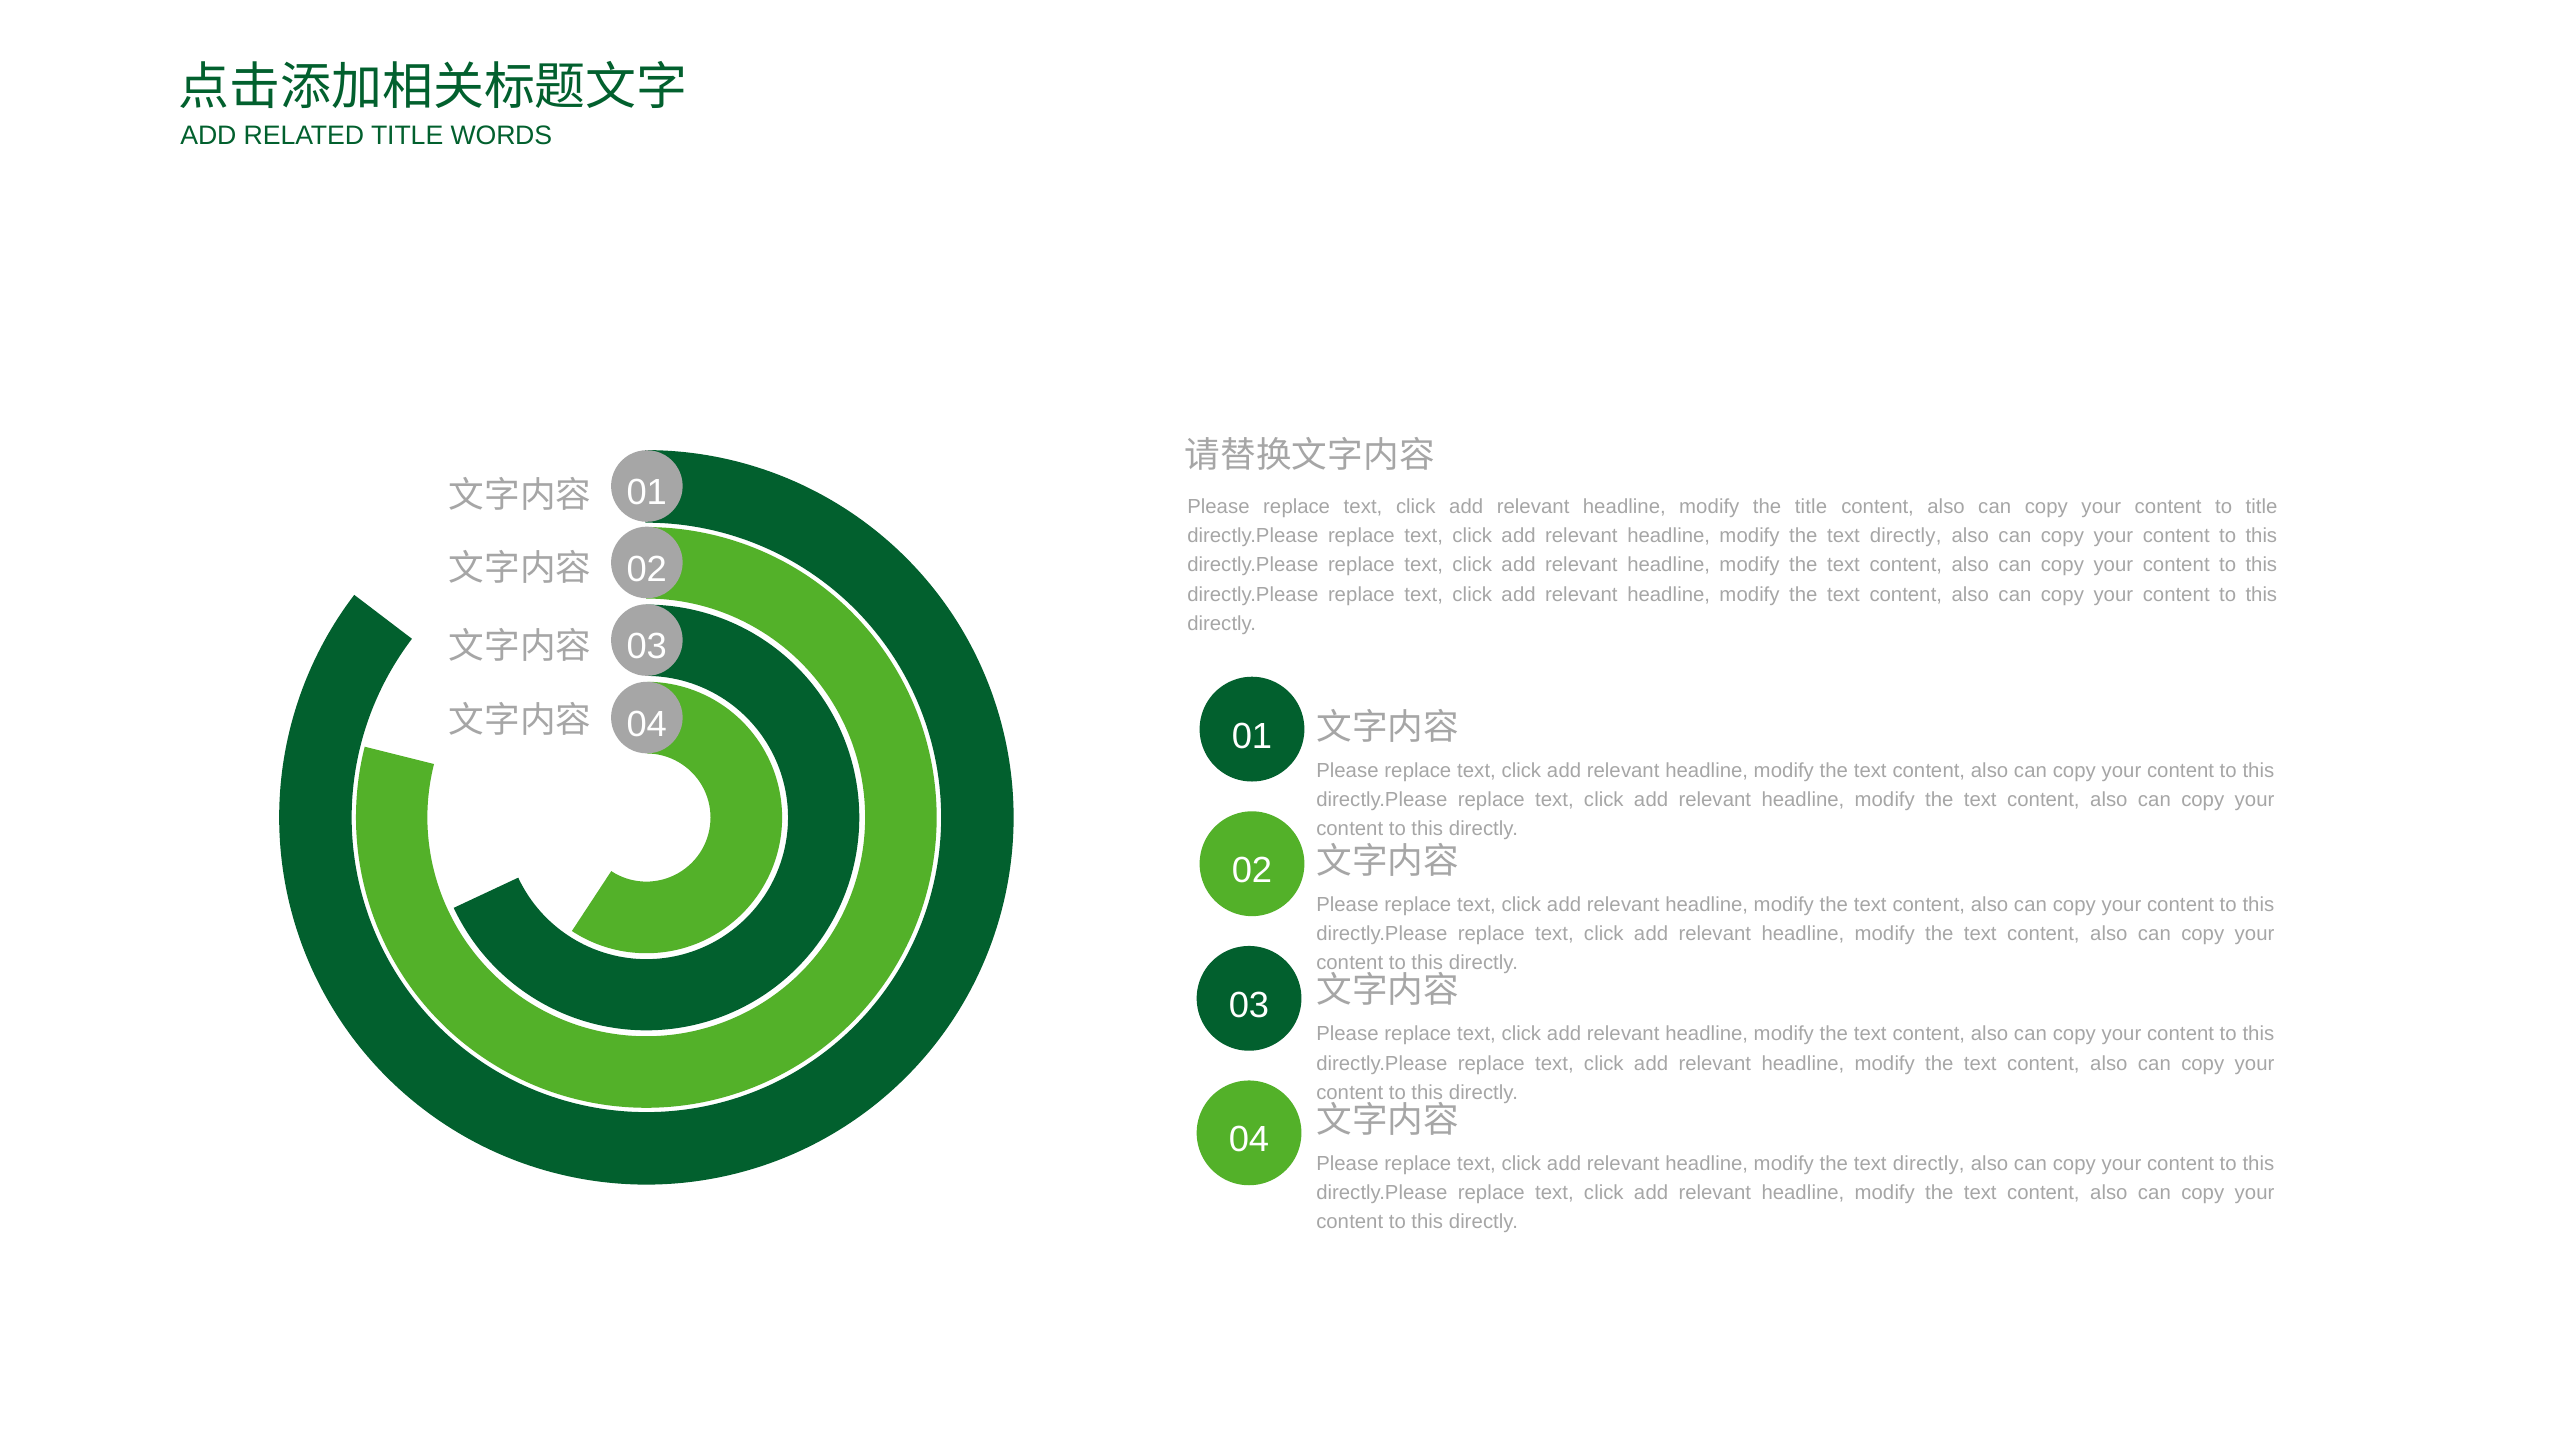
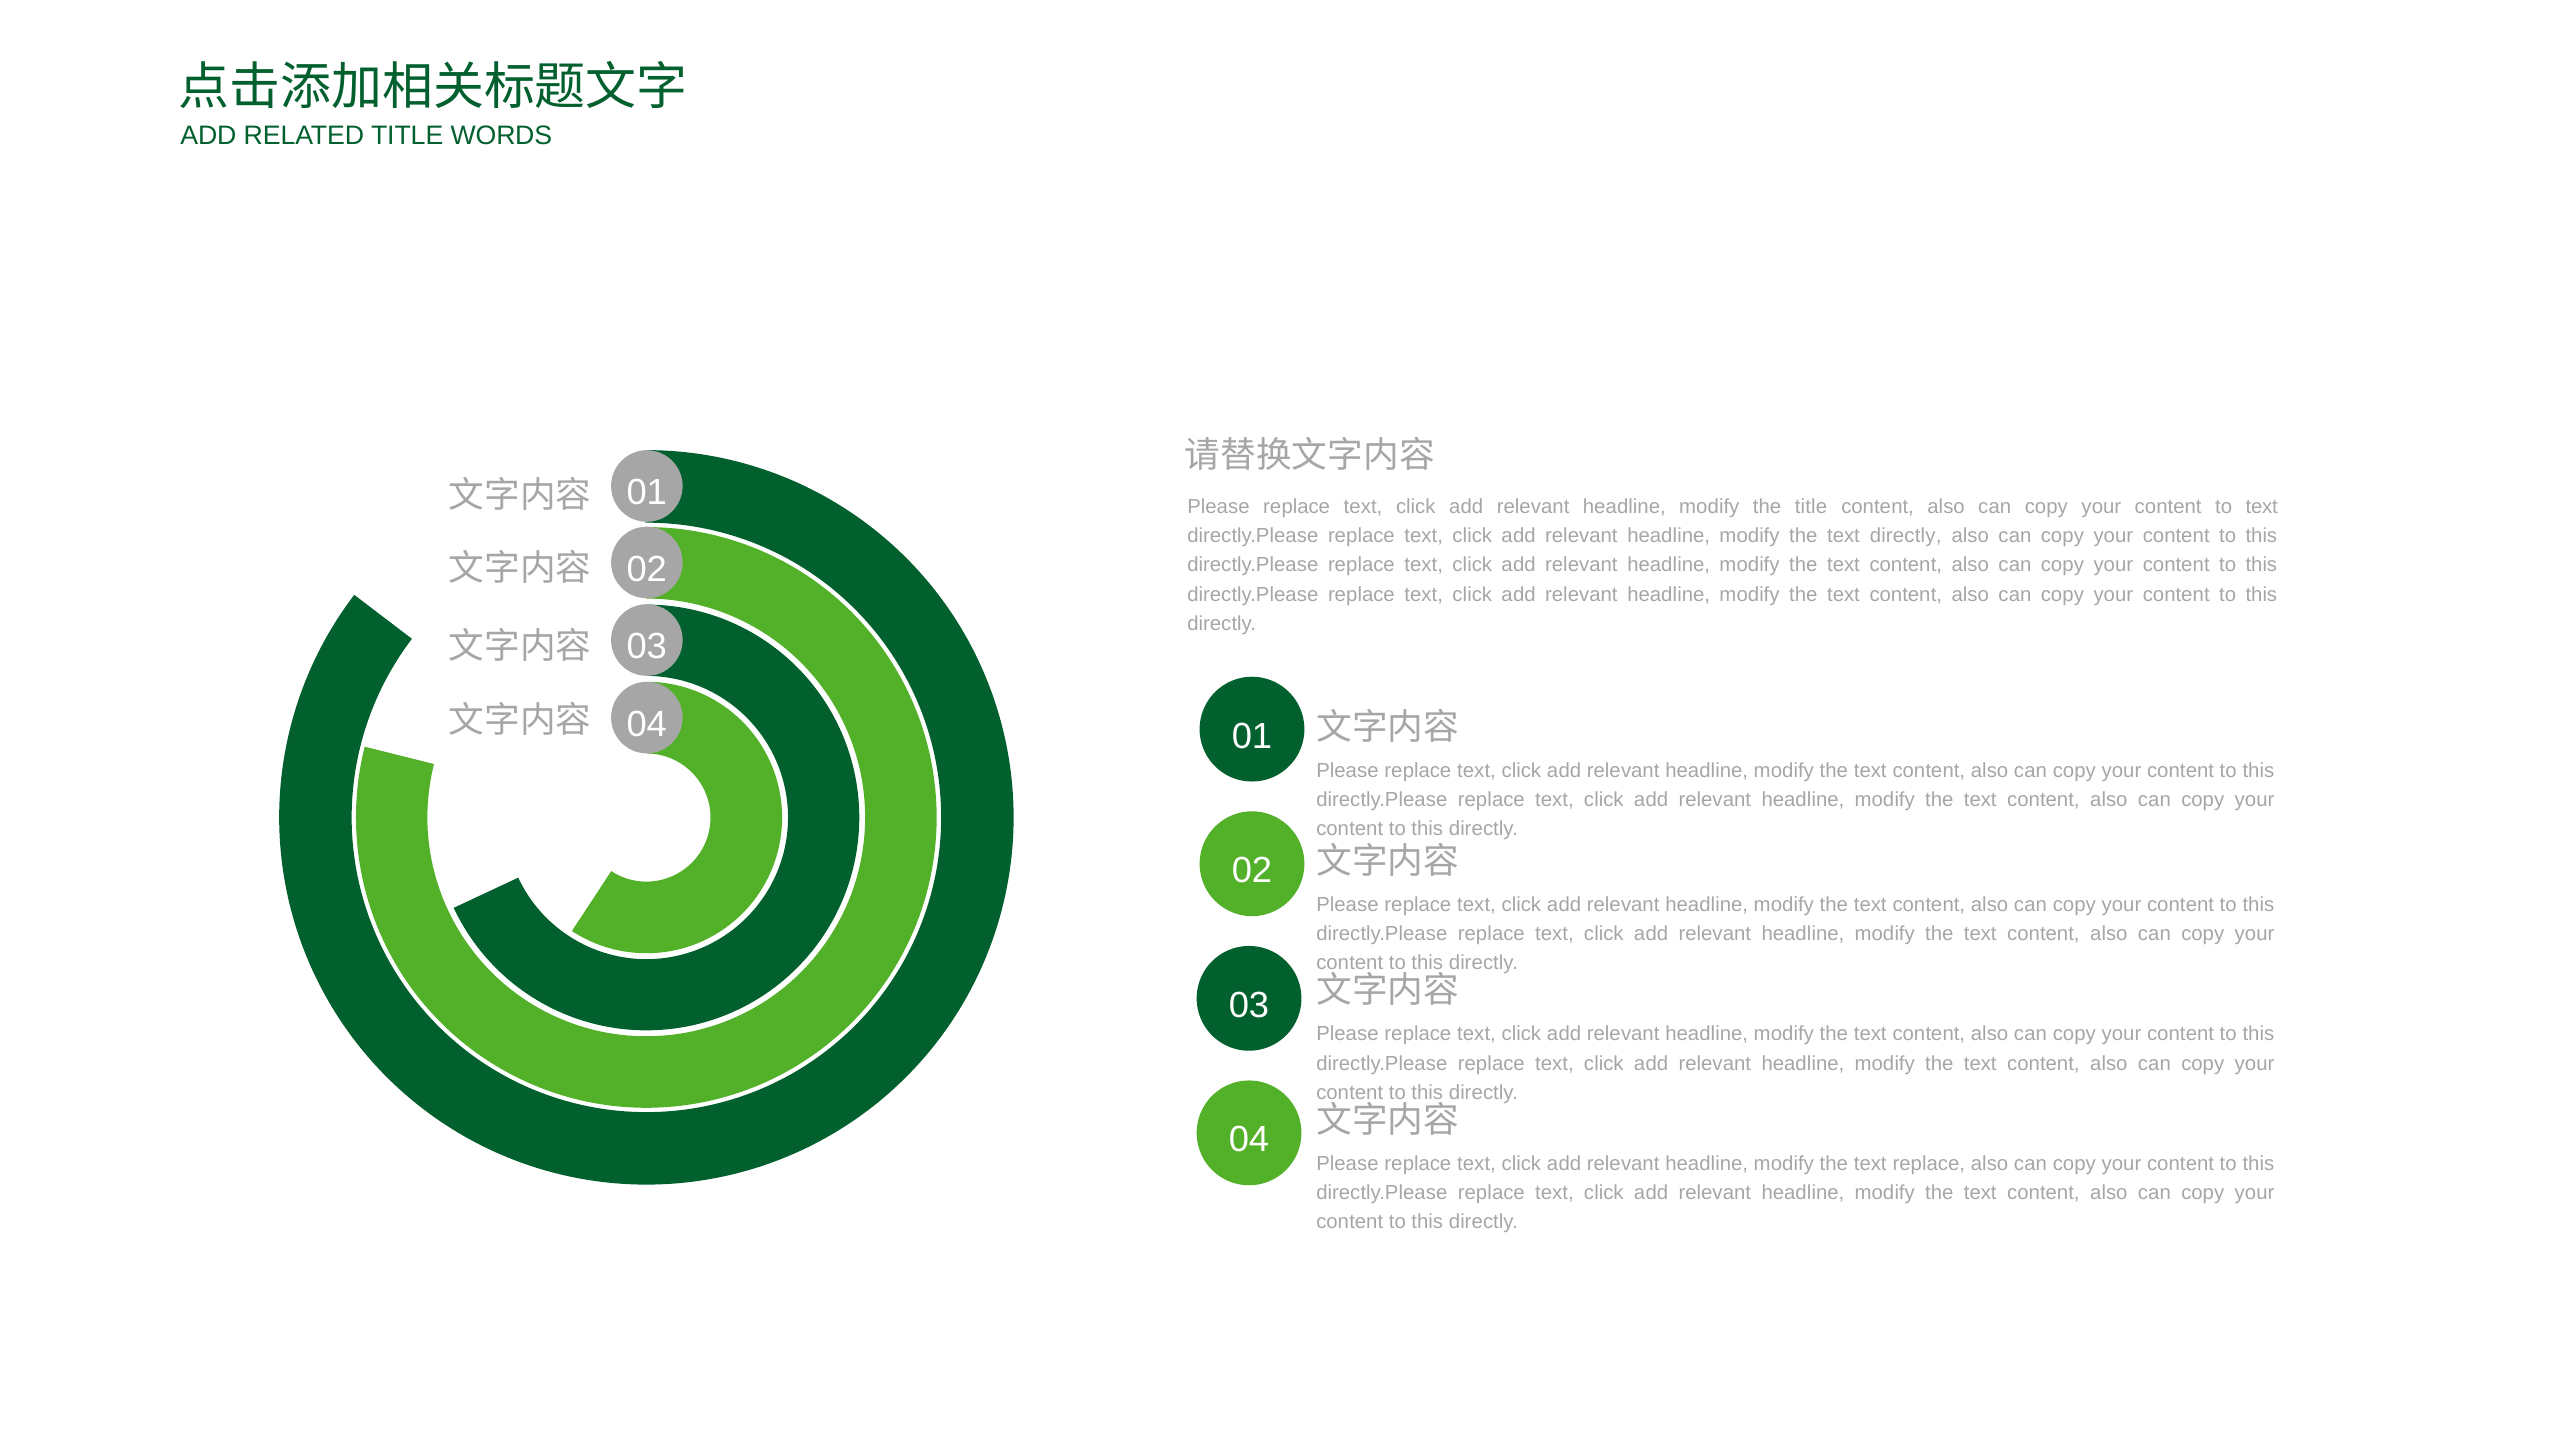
to title: title -> text (2262, 507)
directly: directly -> replace (1929, 1164)
